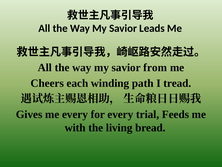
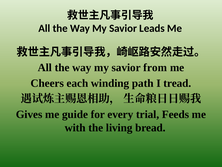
me every: every -> guide (75, 114)
